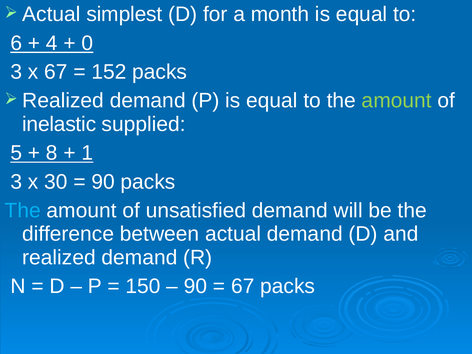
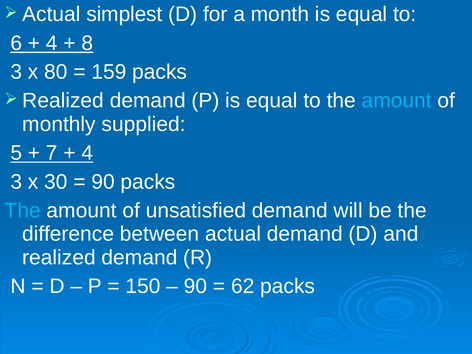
0: 0 -> 8 (87, 43)
x 67: 67 -> 80 (56, 72)
152: 152 -> 159 (109, 72)
amount colour: light green -> light blue (397, 101)
inelastic: inelastic -> monthly (59, 124)
8: 8 -> 7 (52, 153)
1: 1 -> 4 (87, 153)
67: 67 -> 62 (243, 286)
